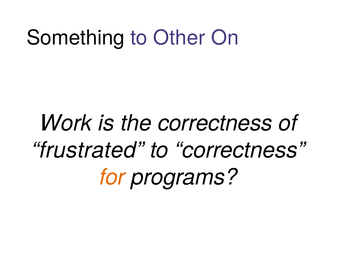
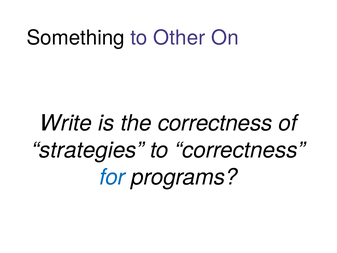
Work: Work -> Write (66, 123)
frustrated: frustrated -> strategies (88, 150)
for colour: orange -> blue (112, 177)
